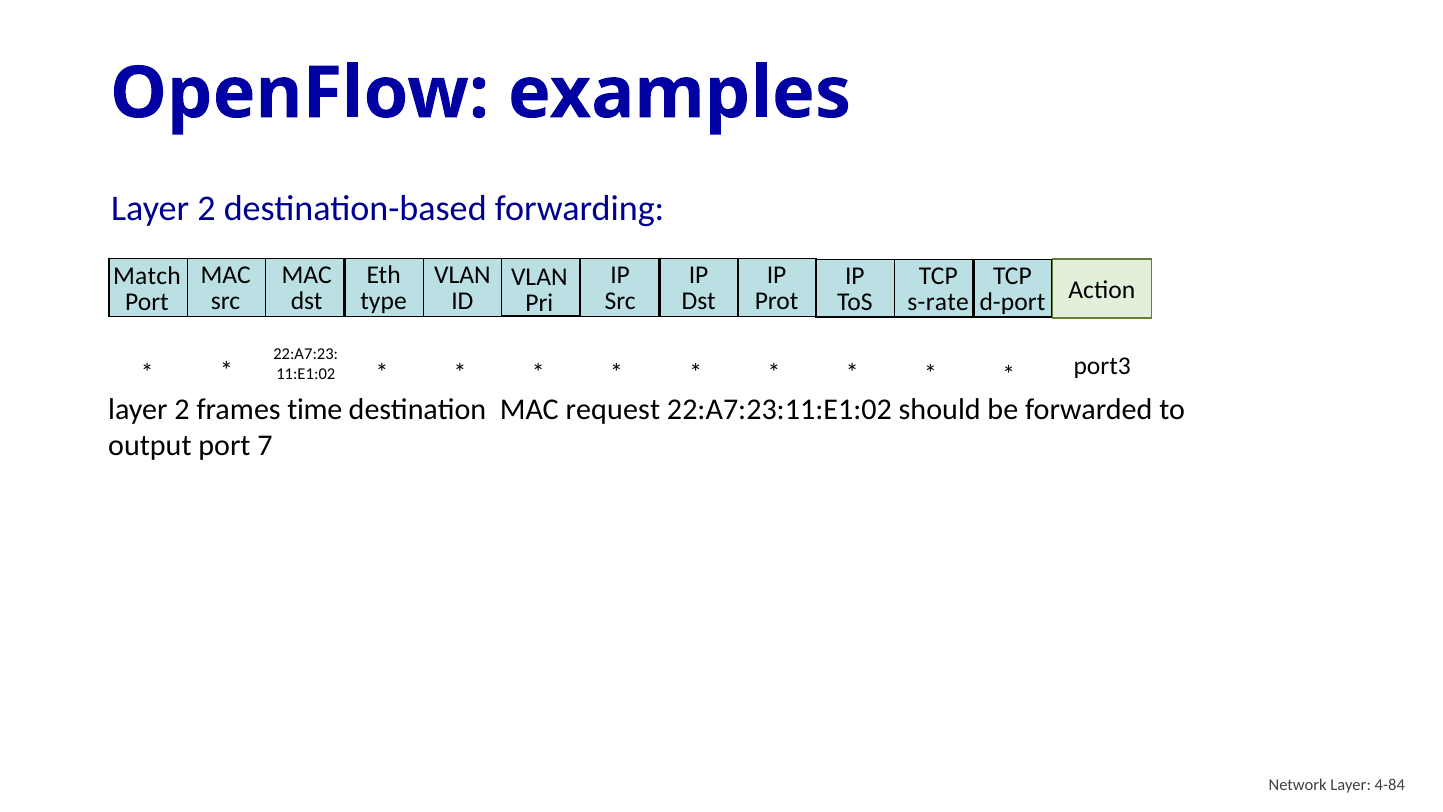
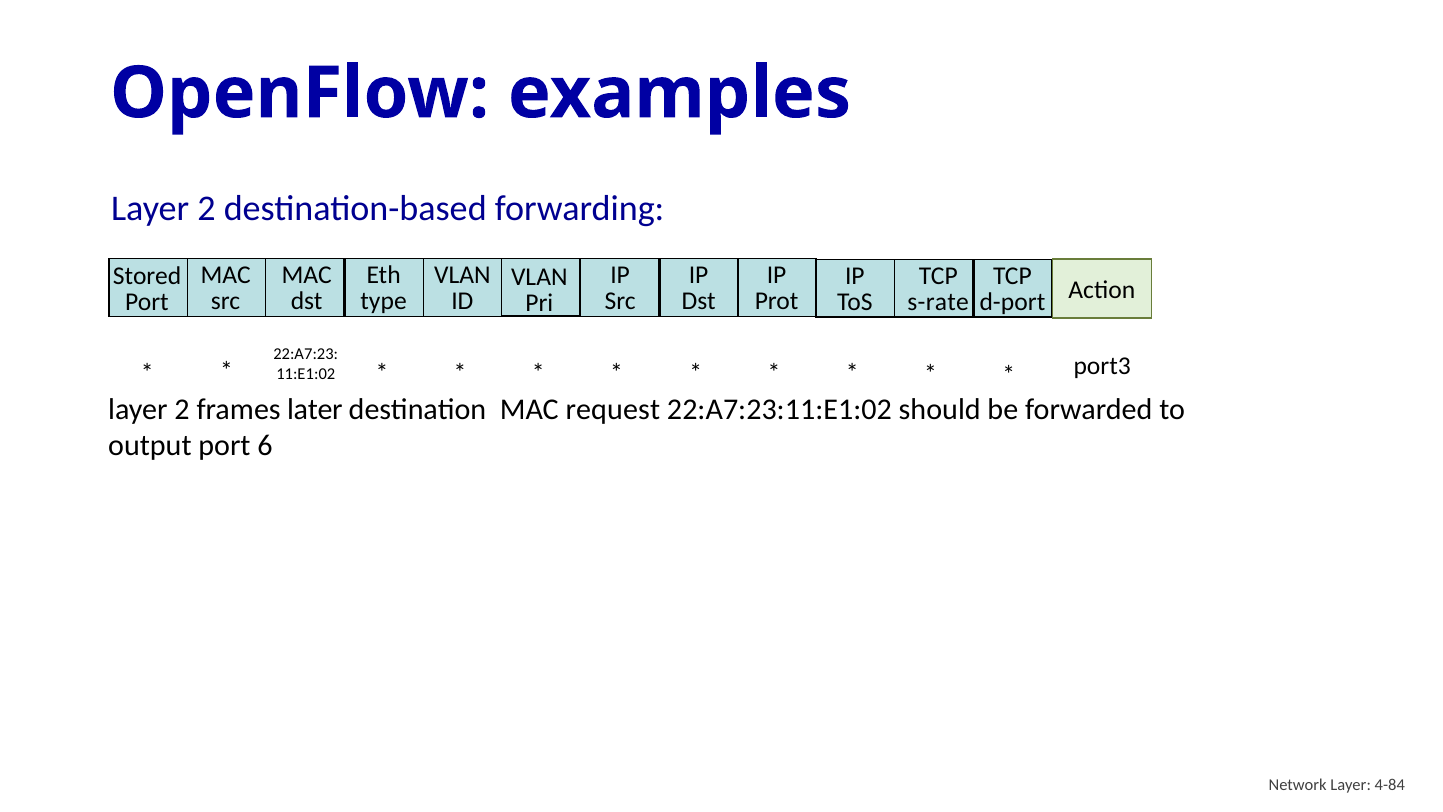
Match: Match -> Stored (147, 276)
time: time -> later (315, 410)
7: 7 -> 6 (265, 446)
